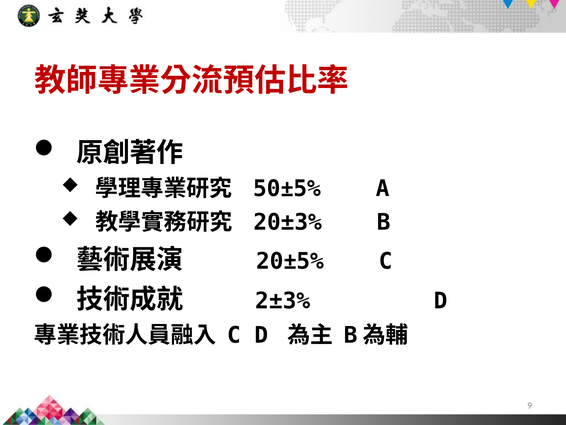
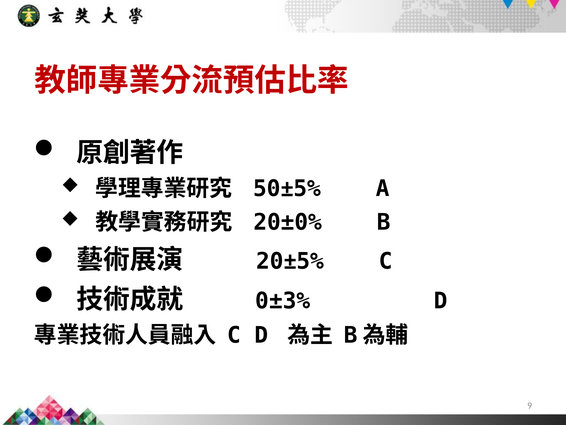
20±3%: 20±3% -> 20±0% (288, 222)
2±3%: 2±3% -> 0±3% (283, 301)
